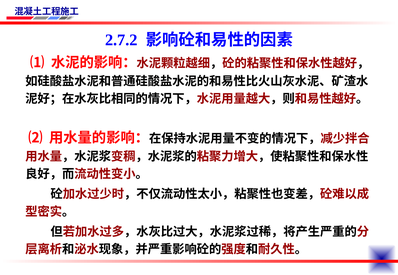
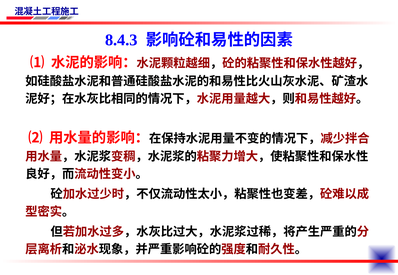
2.7.2: 2.7.2 -> 8.4.3 (121, 40)
